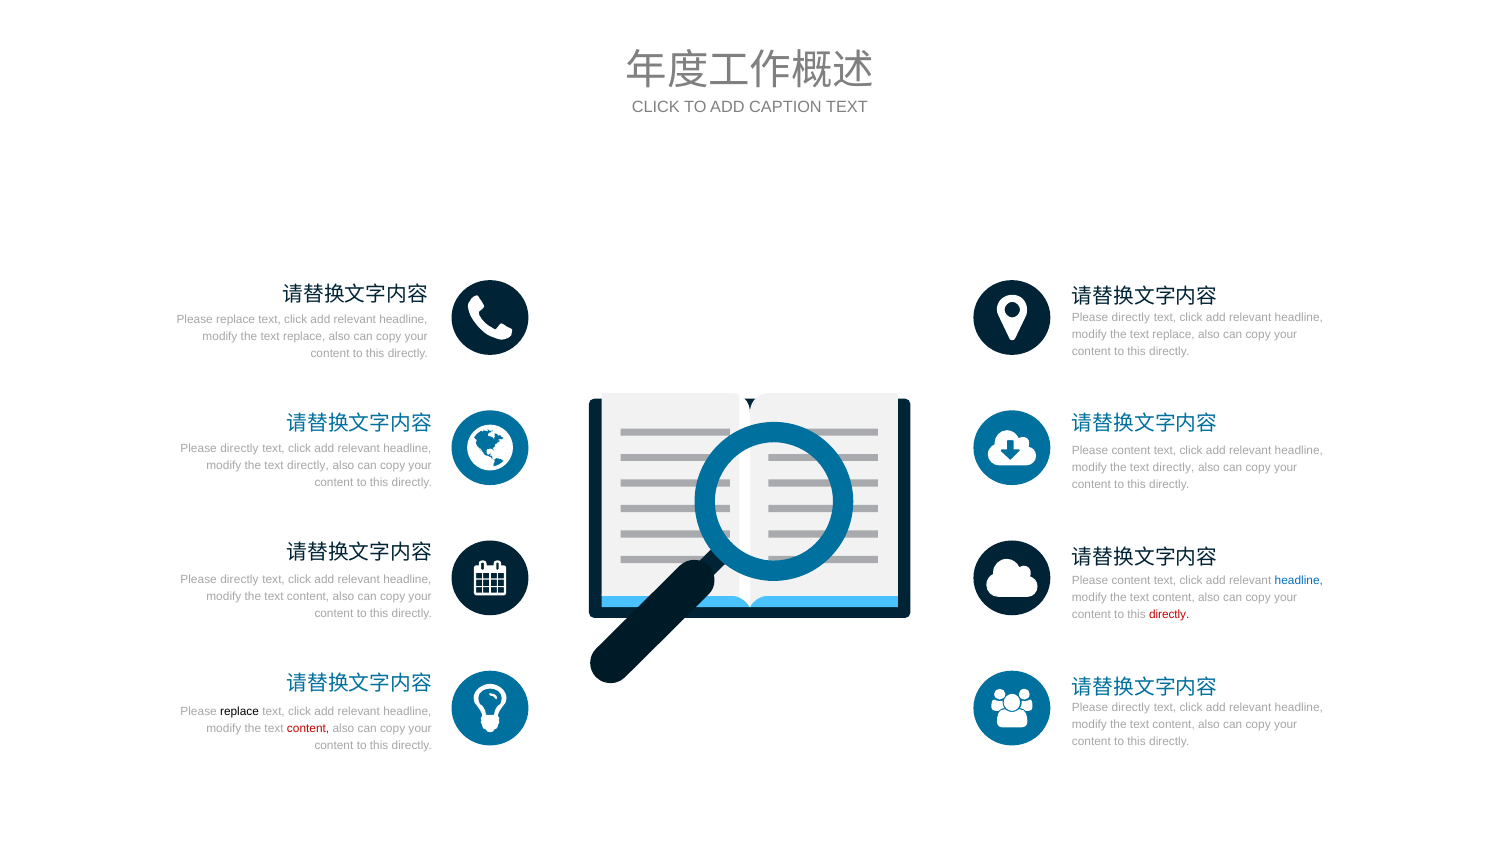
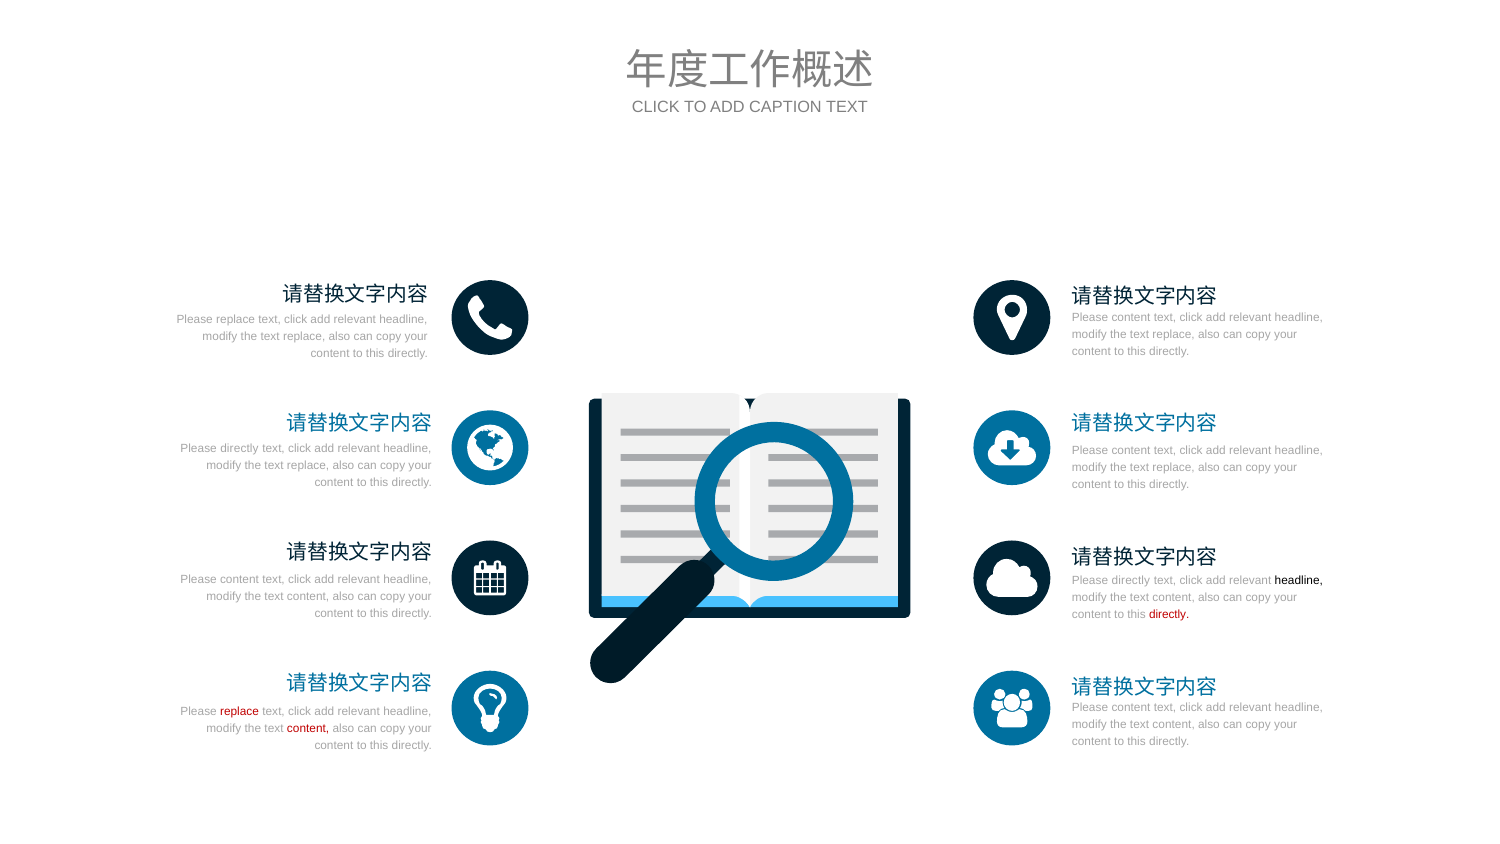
directly: directly -> content (1131, 317)
directly: directly -> replace (308, 466)
directly: directly -> replace (1174, 467)
directly: directly -> content (240, 579)
content: content -> directly (1131, 581)
headline colour: blue -> black (1299, 581)
directly: directly -> content (1131, 708)
replace colour: black -> red (240, 711)
